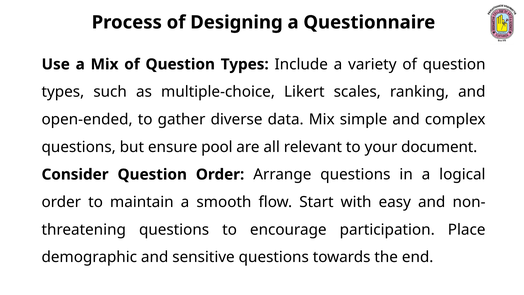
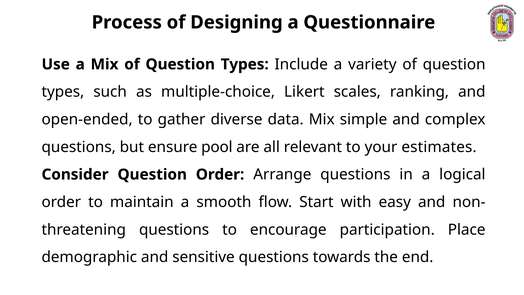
document: document -> estimates (439, 147)
